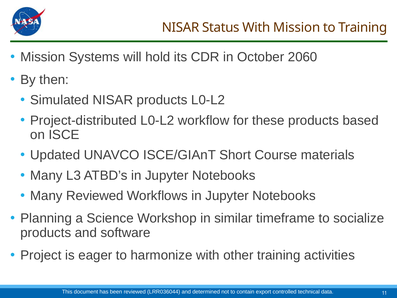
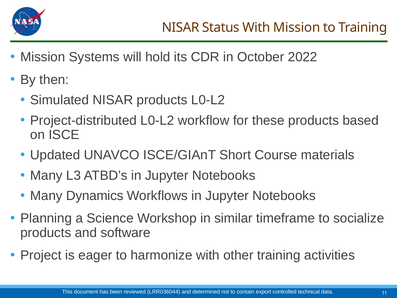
2060: 2060 -> 2022 (303, 57)
Many Reviewed: Reviewed -> Dynamics (95, 196)
